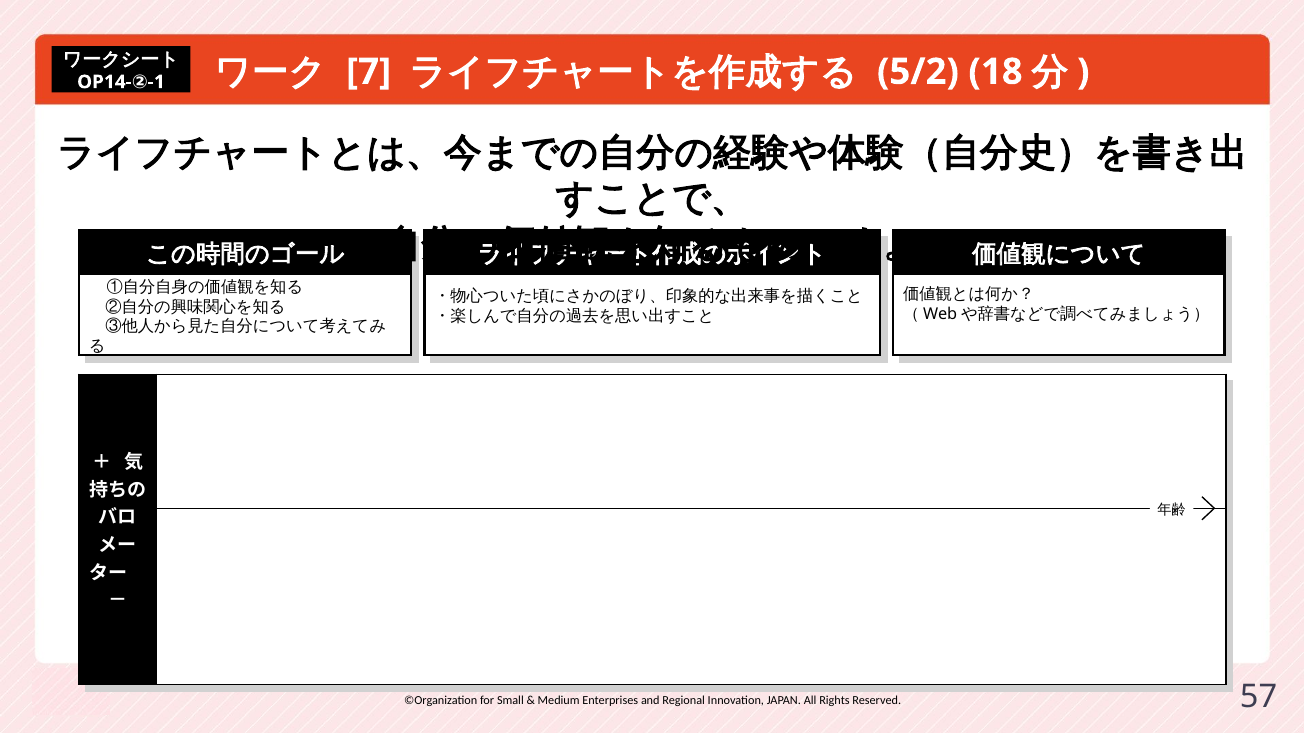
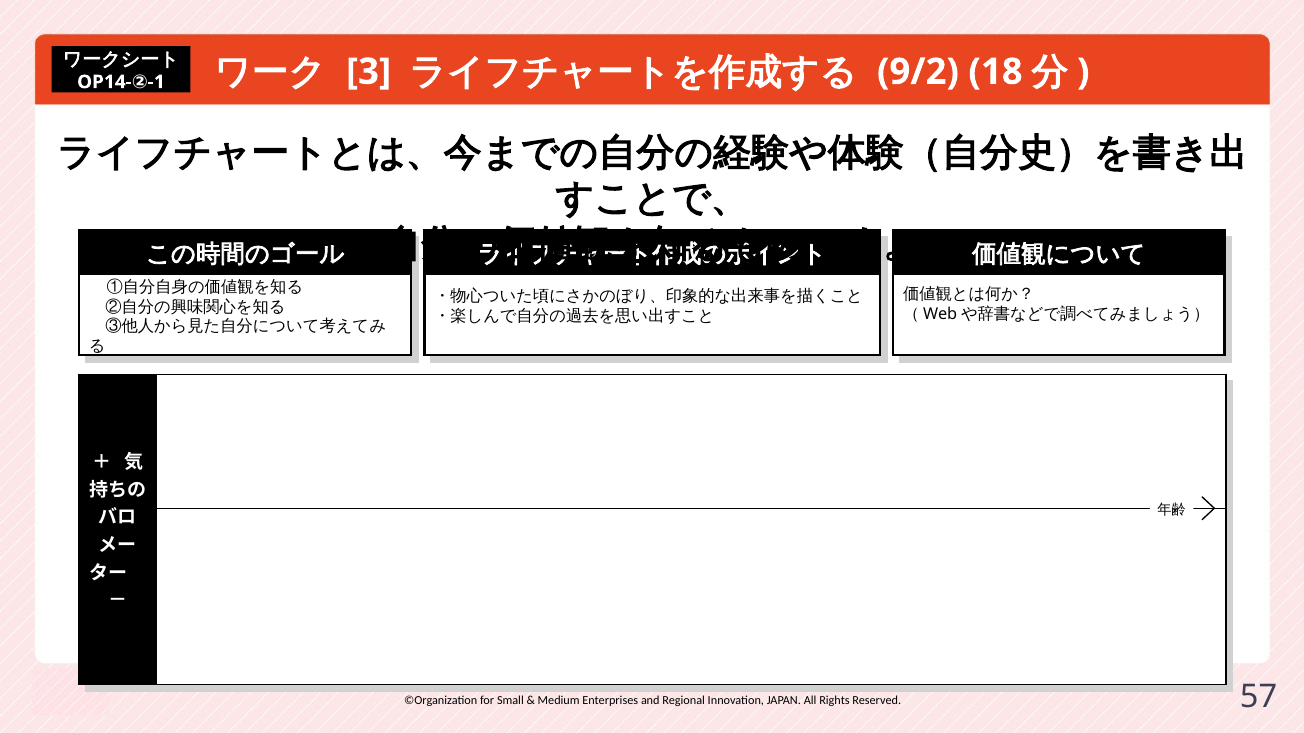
7: 7 -> 3 (369, 72)
5/2: 5/2 -> 9/2 (918, 72)
